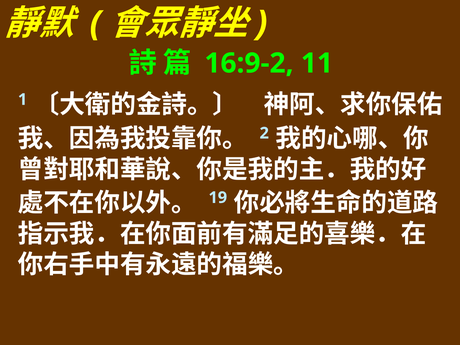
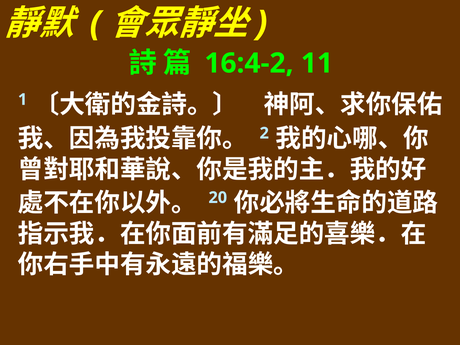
16:9-2: 16:9-2 -> 16:4-2 (249, 63)
19: 19 -> 20 (218, 198)
